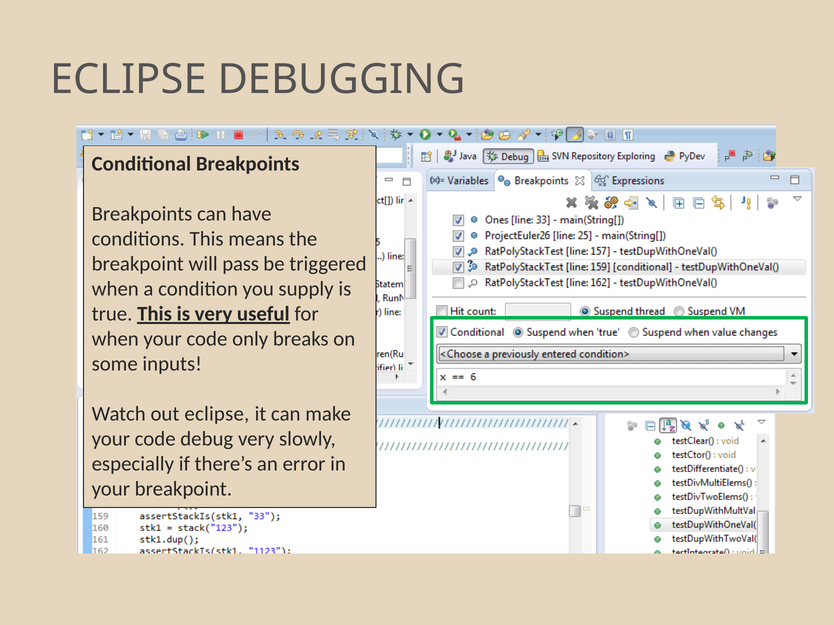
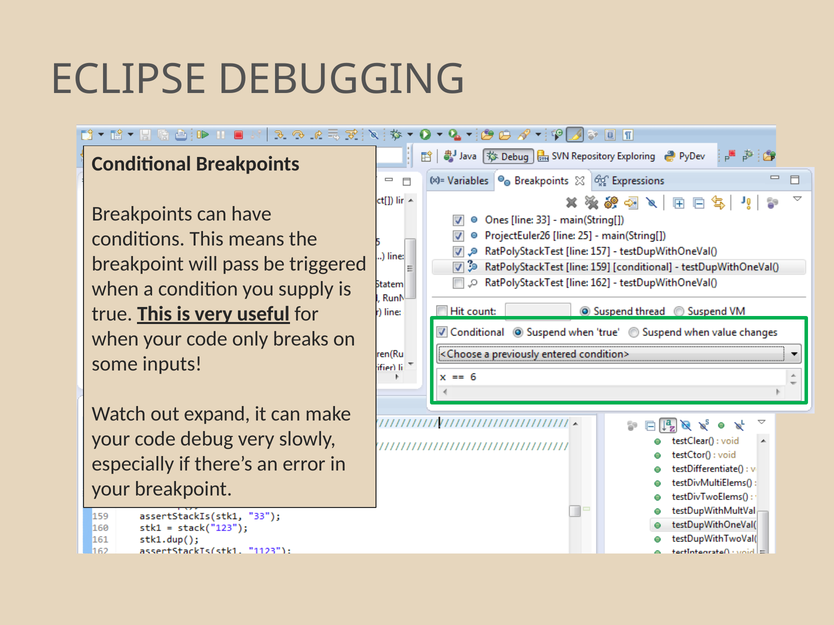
out eclipse: eclipse -> expand (217, 414)
